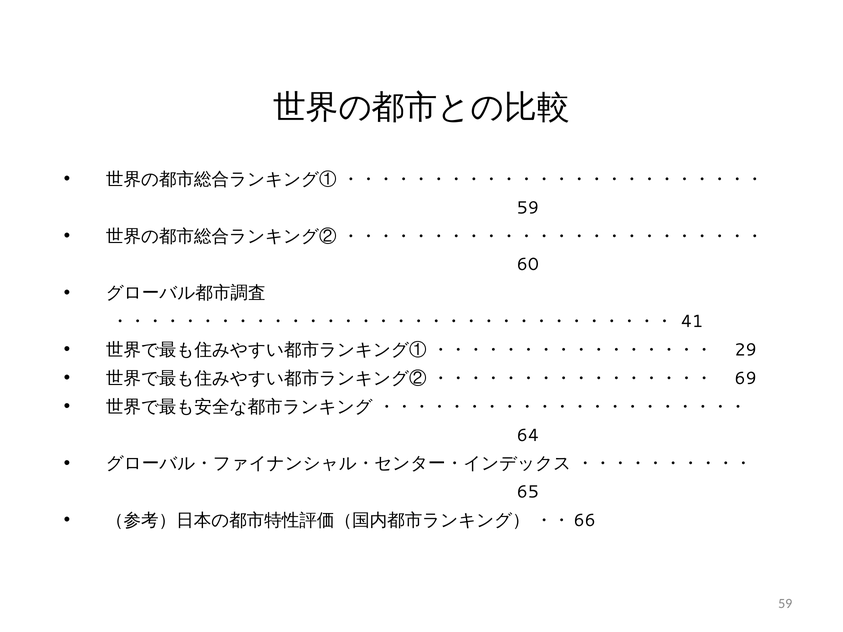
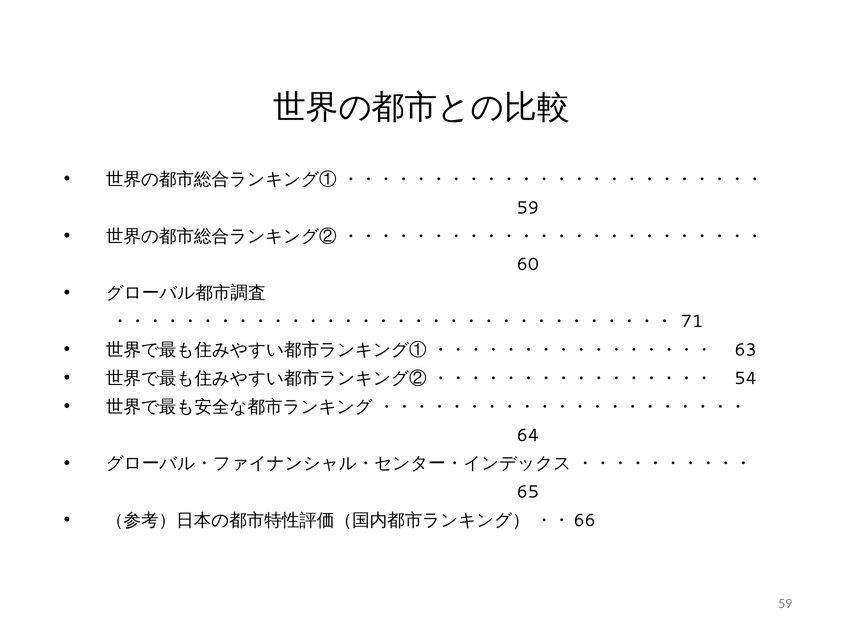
41: 41 -> 71 (692, 322)
29: 29 -> 63 (746, 350)
69: 69 -> 54 (746, 379)
